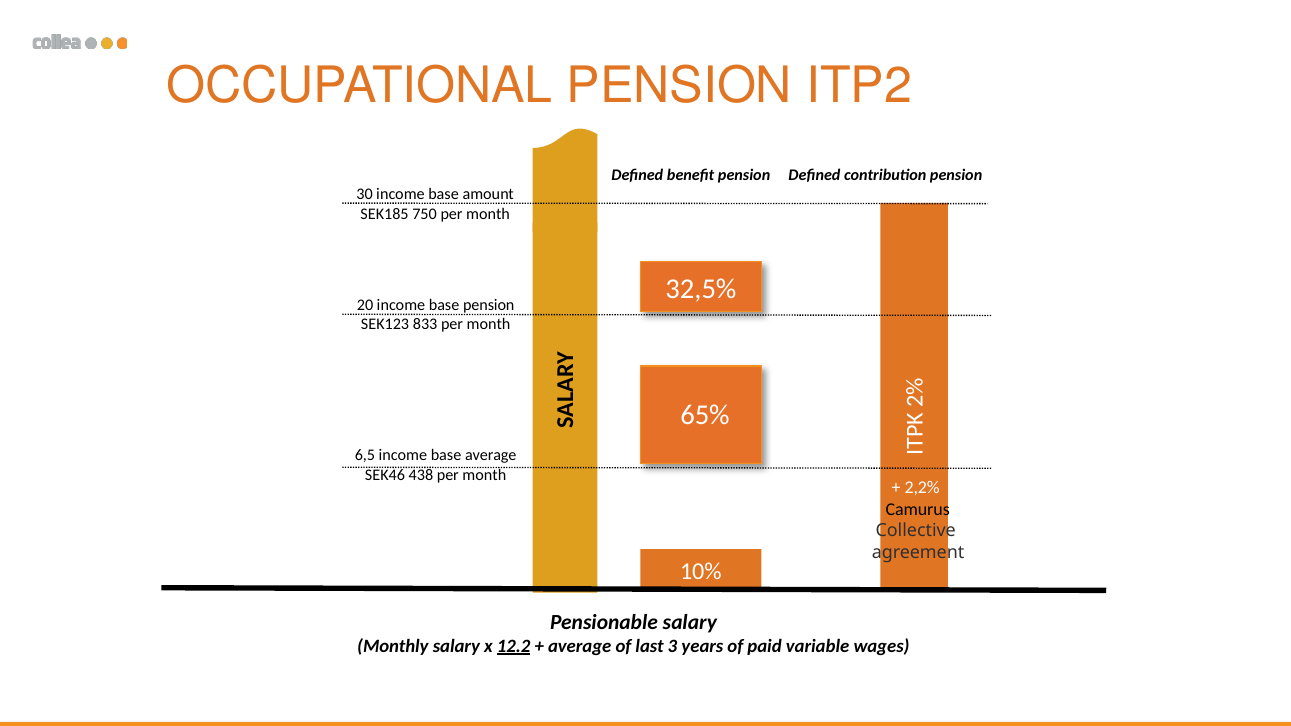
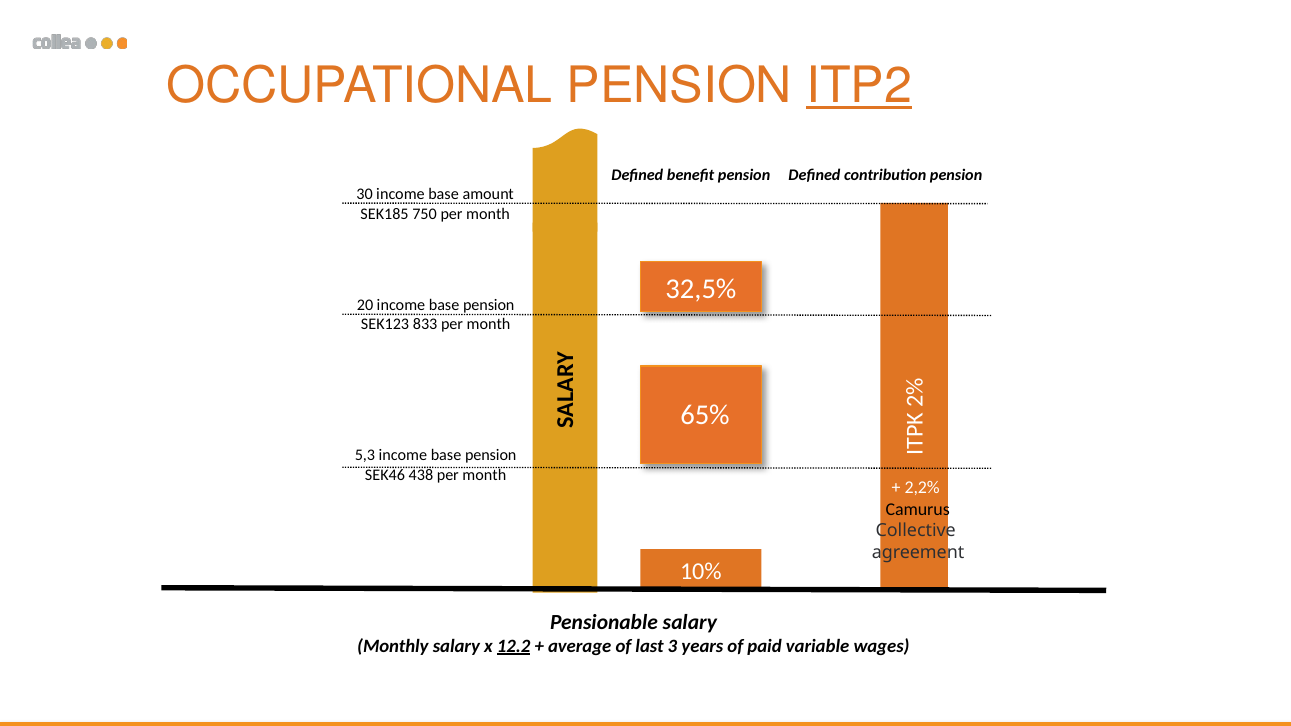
ITP2 underline: none -> present (859, 86)
6,5: 6,5 -> 5,3 (365, 456)
average: average -> pension (491, 456)
